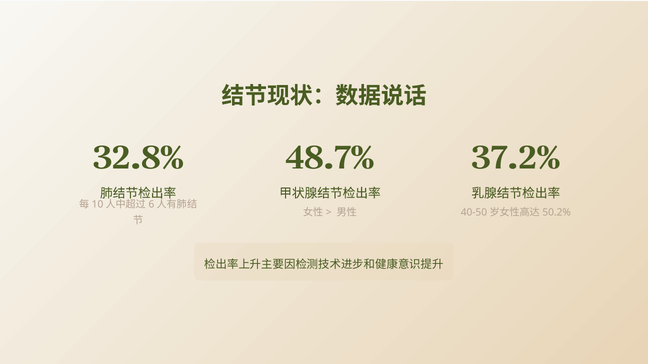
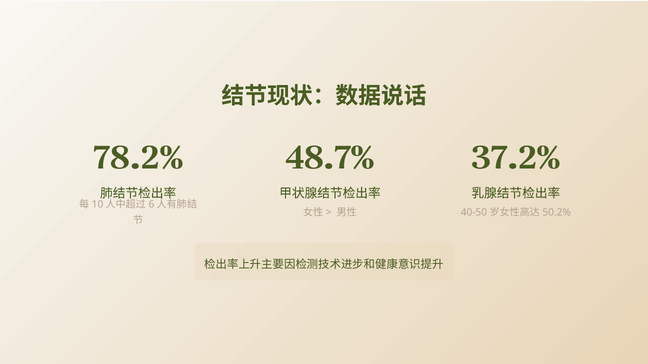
32.8%: 32.8% -> 78.2% (138, 157)
